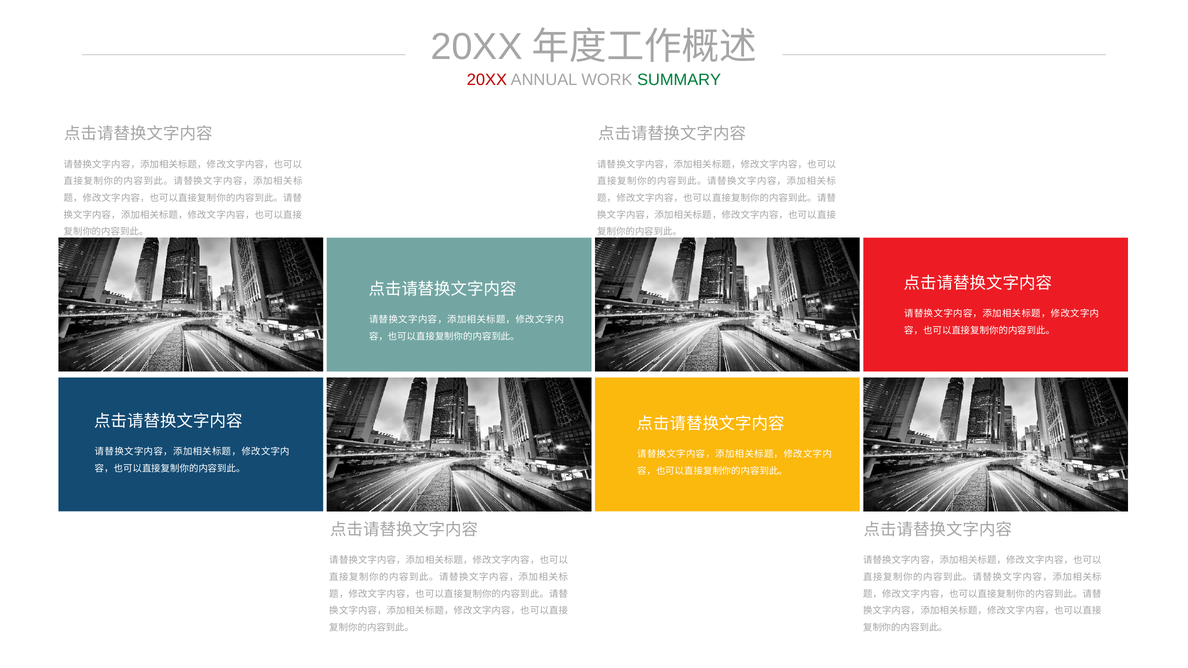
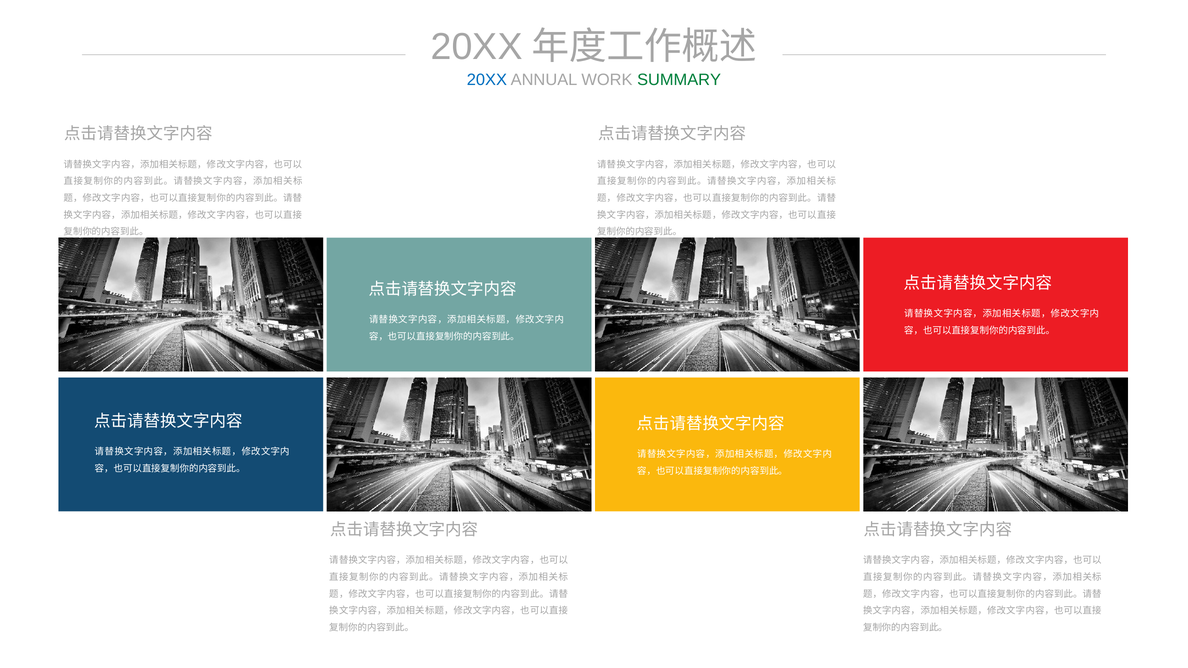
20XX colour: red -> blue (487, 80)
